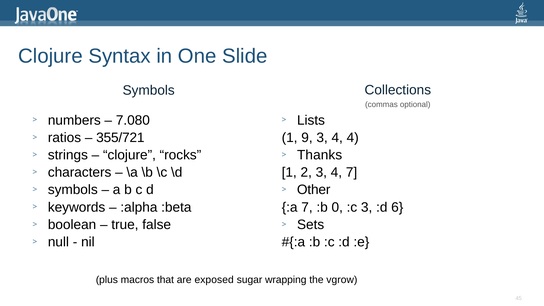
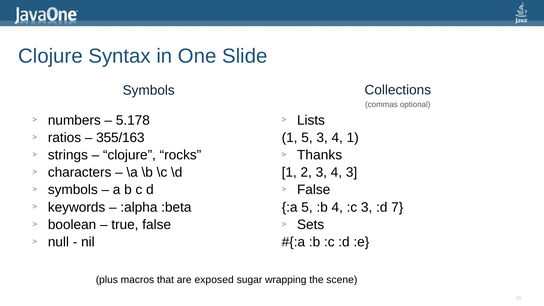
7.080: 7.080 -> 5.178 (133, 120)
1 9: 9 -> 5 (307, 138)
4 4: 4 -> 1 (353, 138)
355/721: 355/721 -> 355/163 (120, 138)
4 7: 7 -> 3 (352, 172)
Other: Other -> False (314, 190)
:a 7: 7 -> 5 (307, 207)
:b 0: 0 -> 4 (337, 207)
6: 6 -> 7 (397, 207)
vgrow: vgrow -> scene (342, 280)
